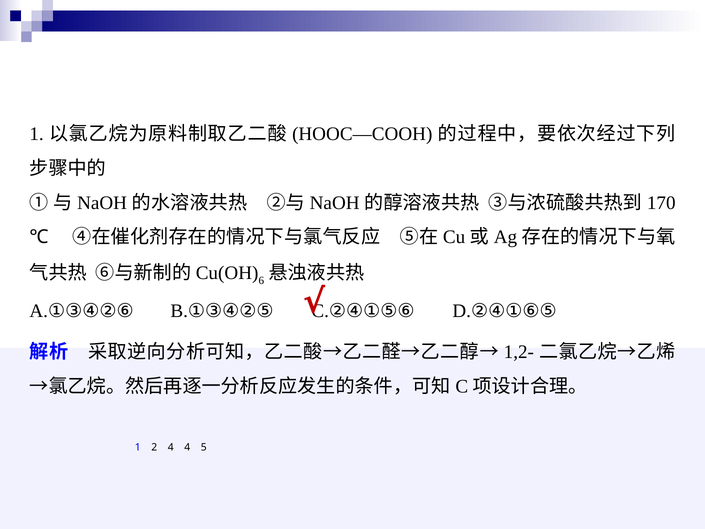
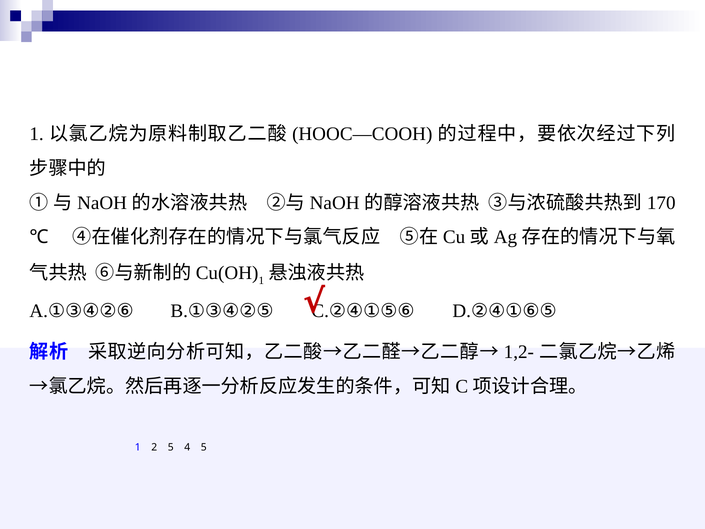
6: 6 -> 1 (261, 280)
2 4: 4 -> 5 (171, 447)
